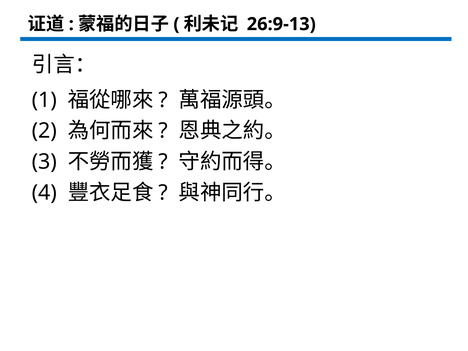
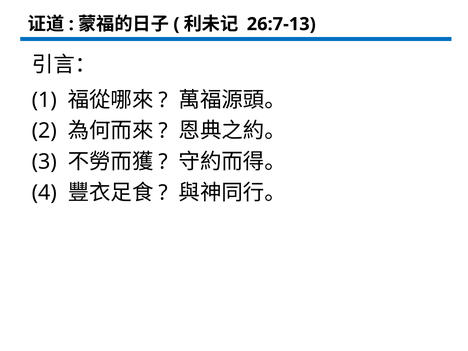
26:9-13: 26:9-13 -> 26:7-13 (281, 24)
